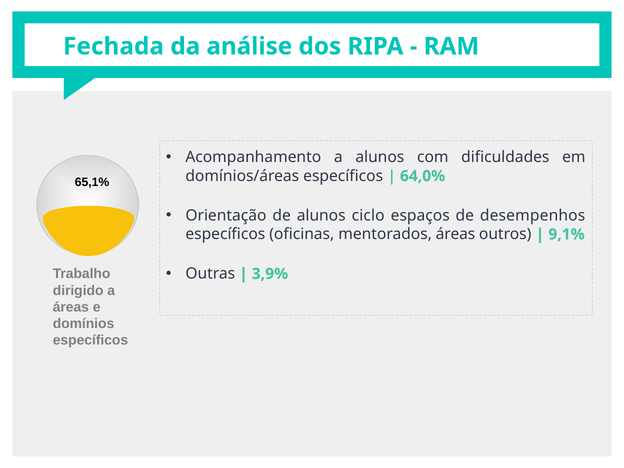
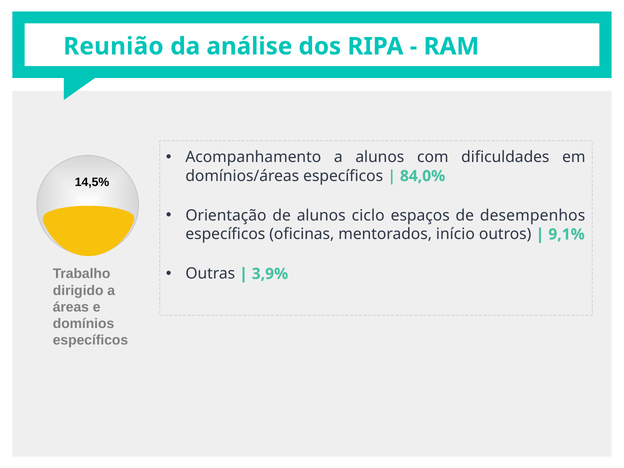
Fechada: Fechada -> Reunião (113, 46)
64,0%: 64,0% -> 84,0% (423, 176)
65,1%: 65,1% -> 14,5% (92, 182)
mentorados áreas: áreas -> início (455, 234)
